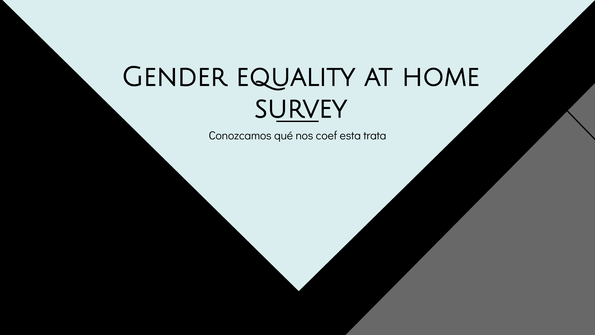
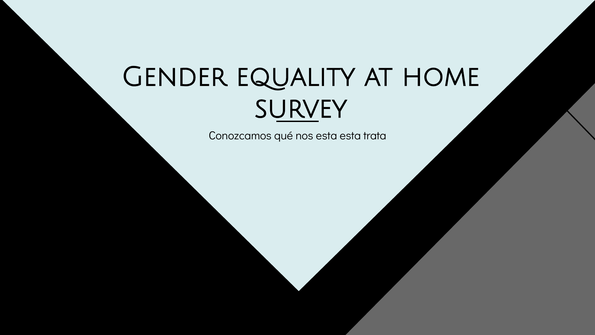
nos coef: coef -> esta (327, 136)
